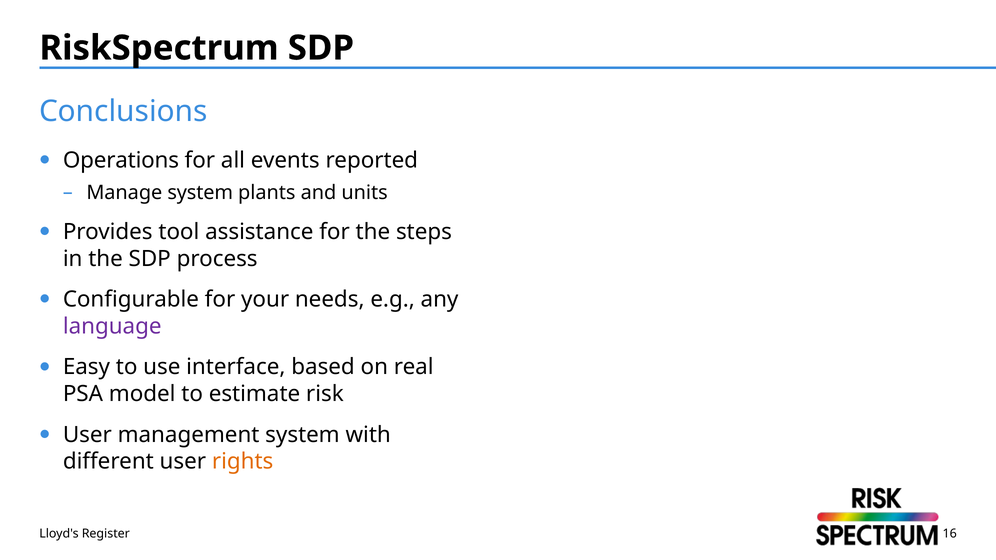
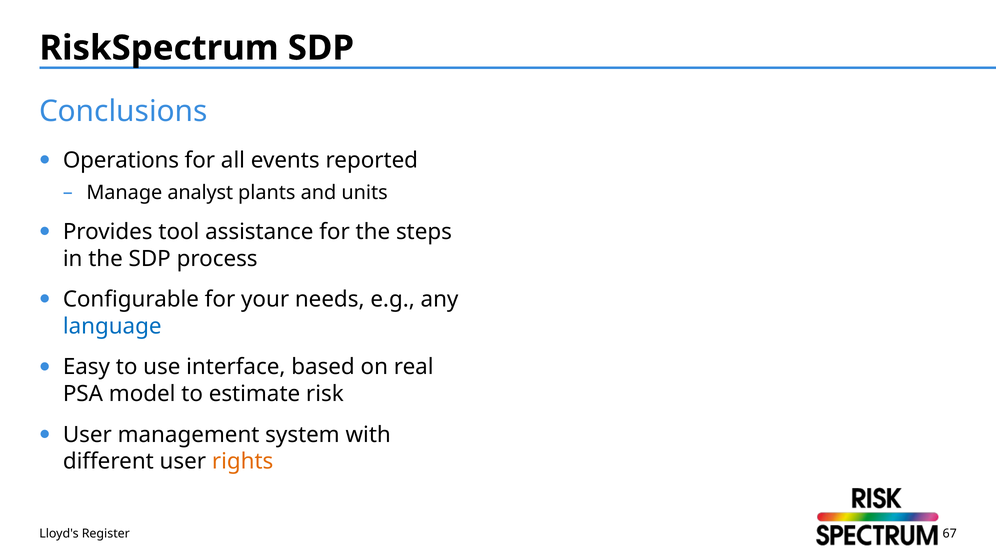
Manage system: system -> analyst (200, 193)
language colour: purple -> blue (112, 326)
16: 16 -> 67 (950, 534)
